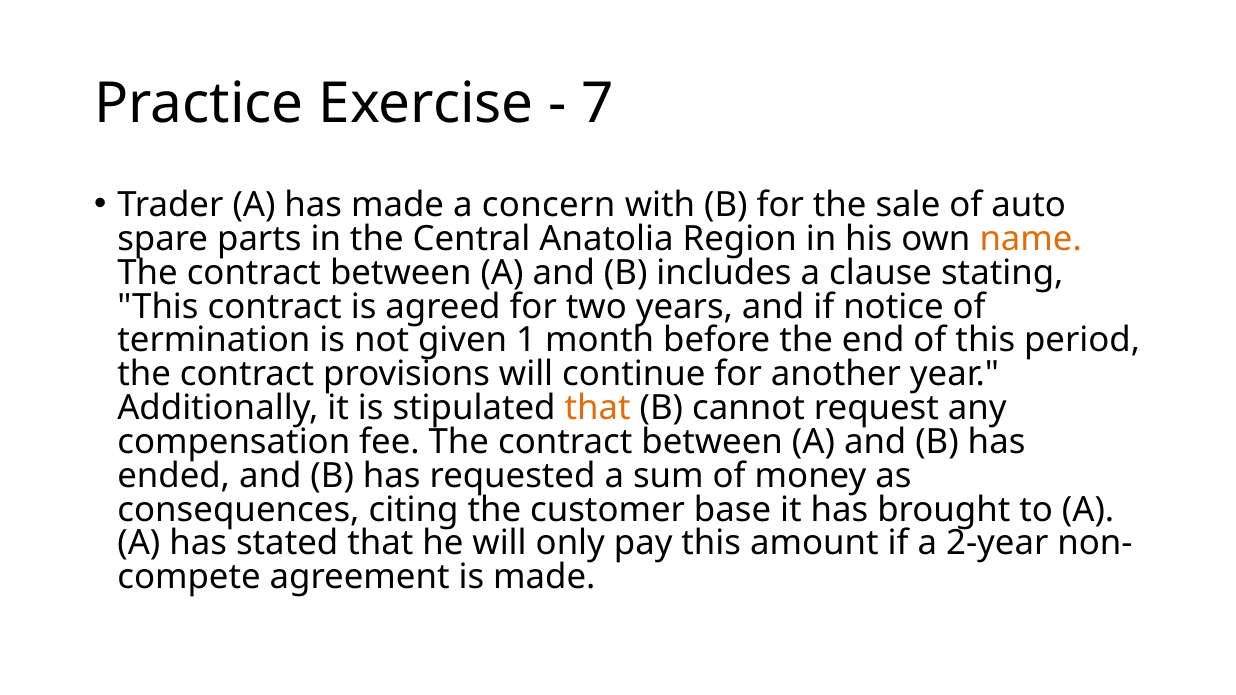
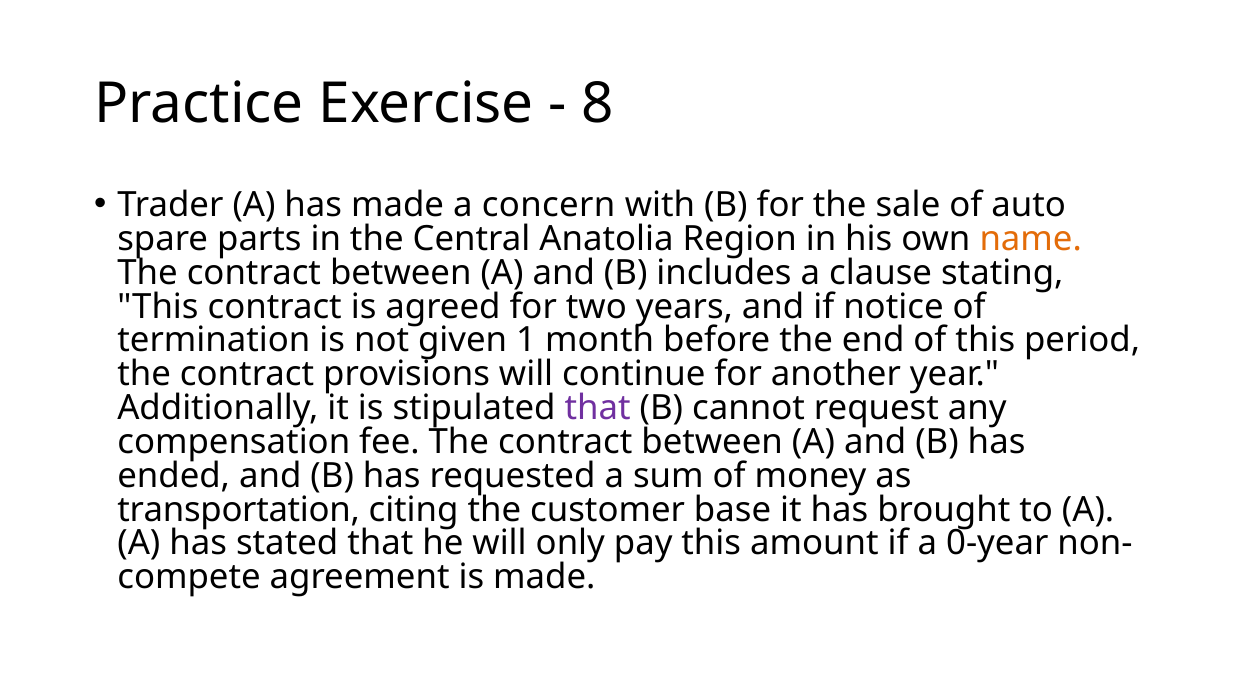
7: 7 -> 8 (598, 104)
that colour: orange -> purple (598, 408)
consequences: consequences -> transportation (239, 510)
2-year: 2-year -> 0-year (997, 544)
